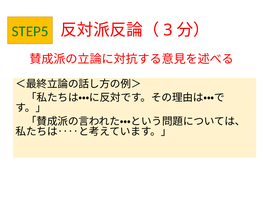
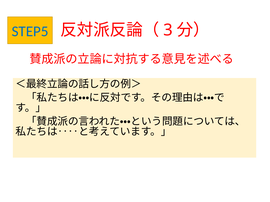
STEP5 colour: green -> blue (30, 31)
